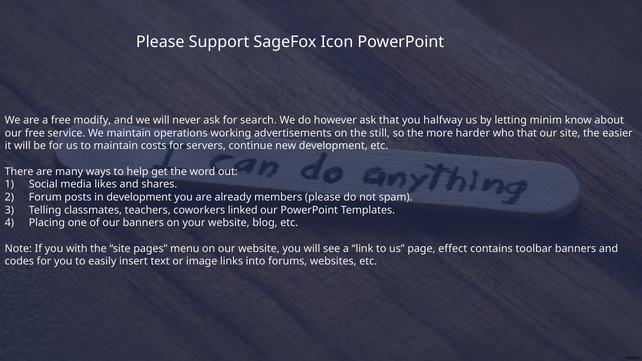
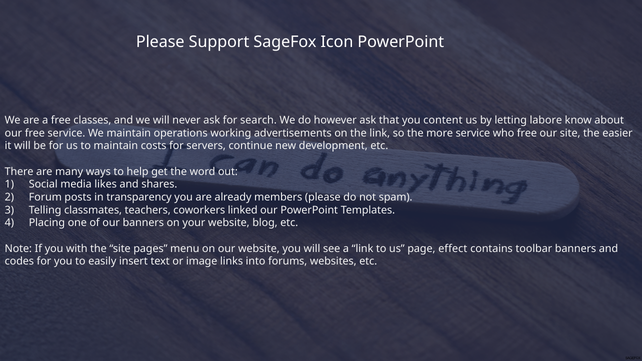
modify: modify -> classes (92, 120)
halfway: halfway -> content (443, 120)
minim: minim -> labore (546, 120)
the still: still -> link (380, 133)
more harder: harder -> service (473, 133)
who that: that -> free (527, 133)
in development: development -> transparency (139, 197)
